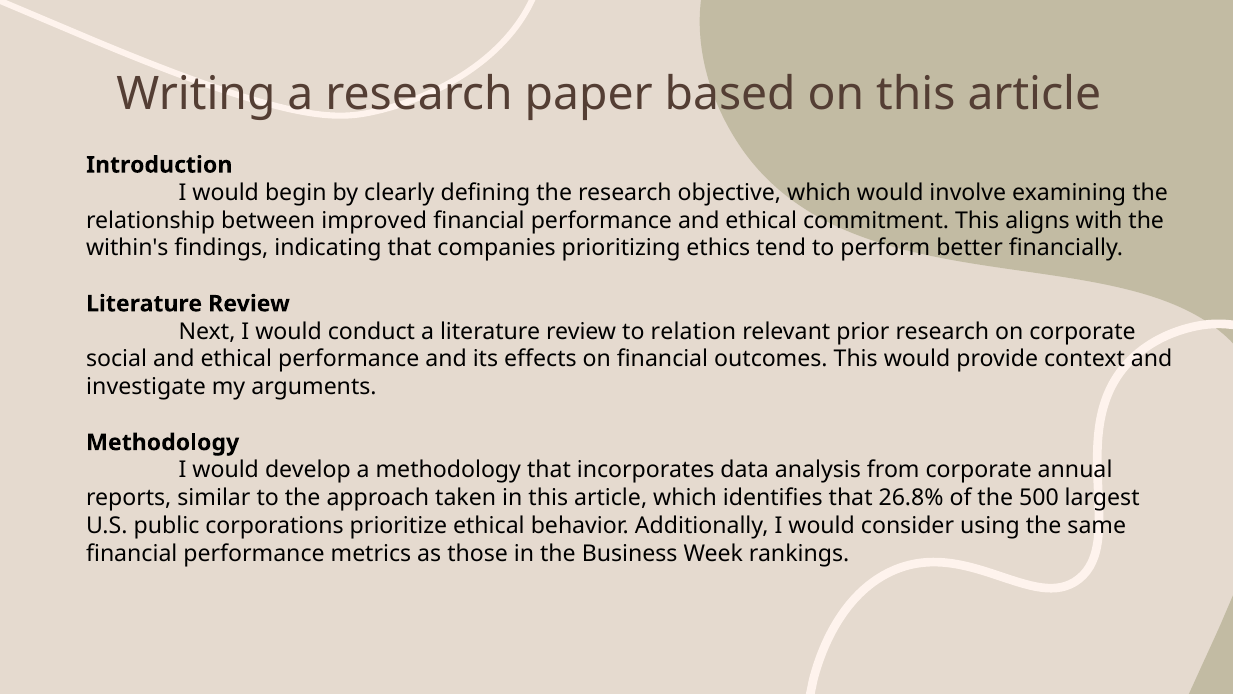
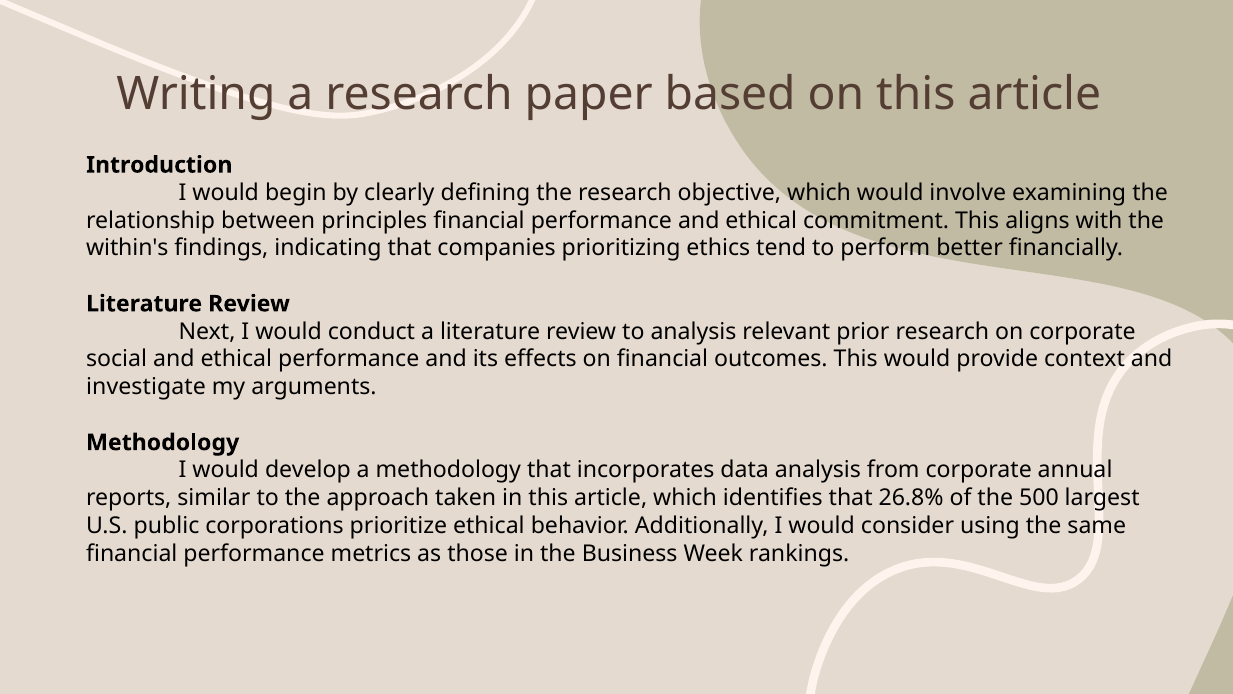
improved: improved -> principles (374, 220)
to relation: relation -> analysis (693, 331)
